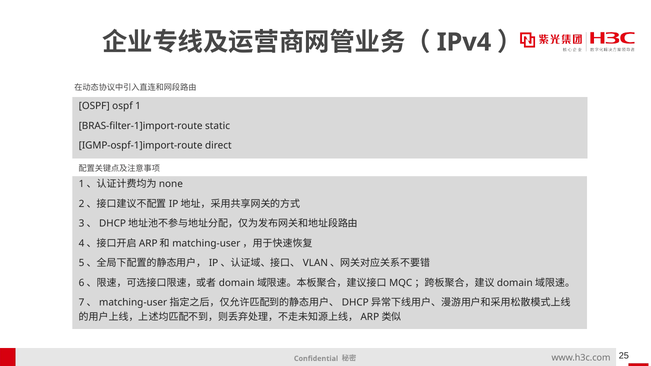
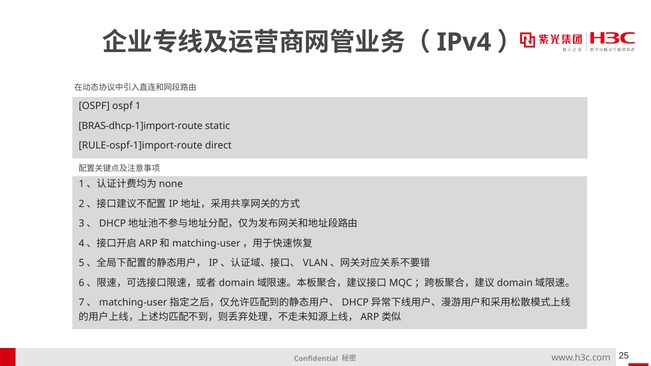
BRAS-filter-1]import-route: BRAS-filter-1]import-route -> BRAS-dhcp-1]import-route (141, 126)
IGMP-ospf-1]import-route: IGMP-ospf-1]import-route -> RULE-ospf-1]import-route (141, 146)
